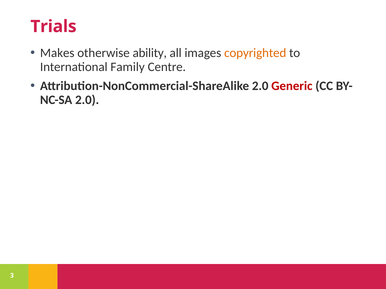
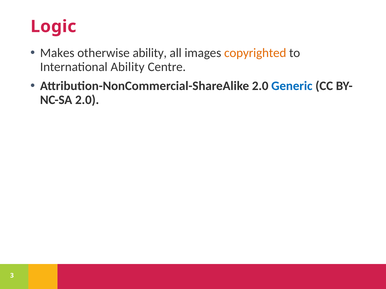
Trials: Trials -> Logic (53, 27)
International Family: Family -> Ability (128, 67)
Generic colour: red -> blue (292, 86)
